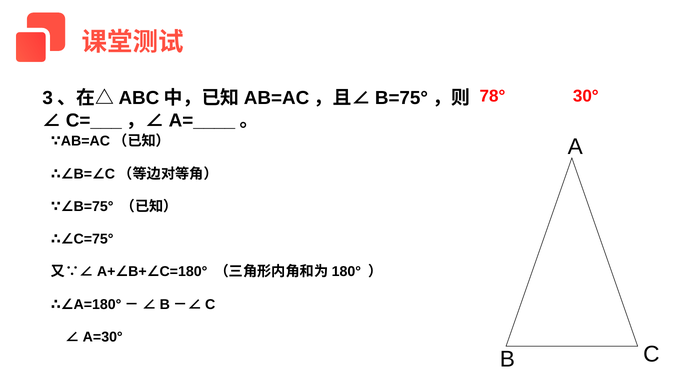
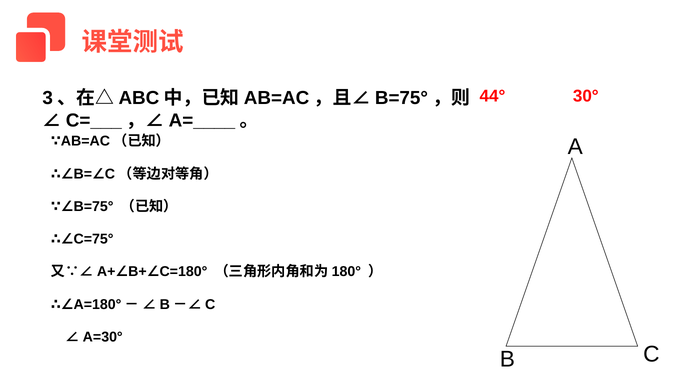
78°: 78° -> 44° (492, 96)
